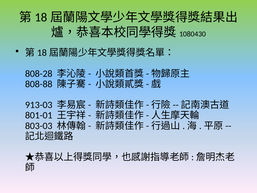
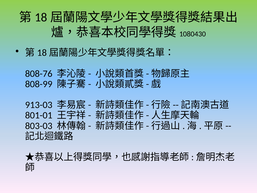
808-28: 808-28 -> 808-76 (39, 74)
808-88: 808-88 -> 808-99 (39, 84)
